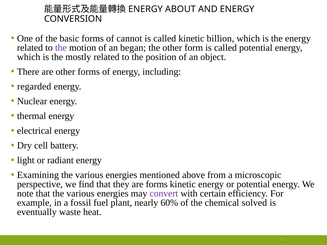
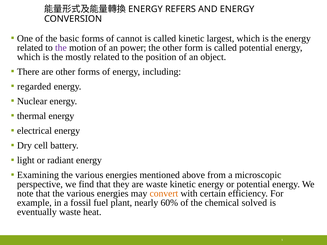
ABOUT: ABOUT -> REFERS (180, 9)
billion: billion -> largest (221, 38)
began: began -> power (133, 48)
are forms: forms -> waste (157, 184)
convert colour: purple -> orange (164, 194)
